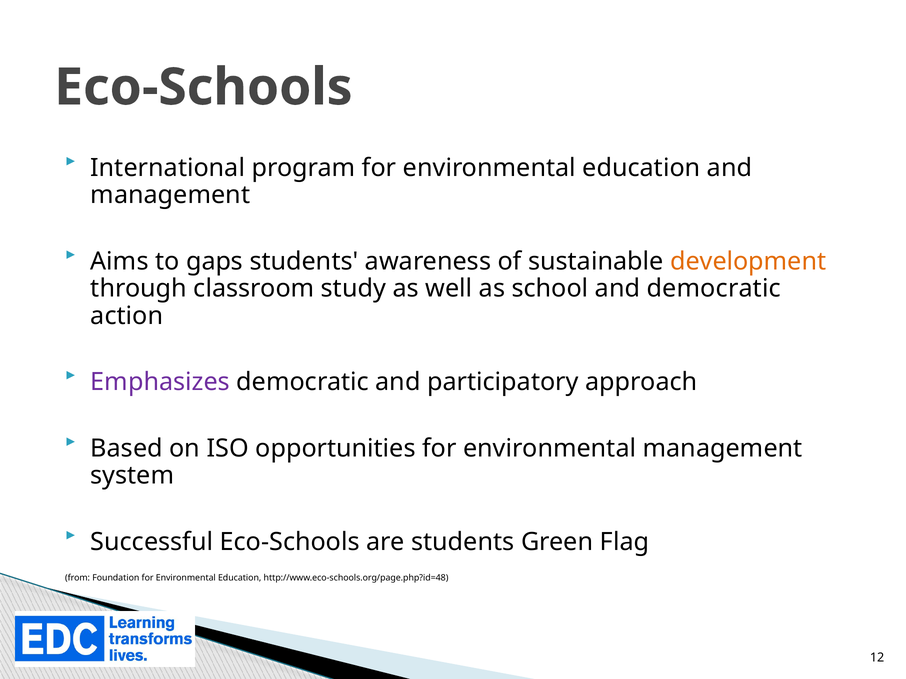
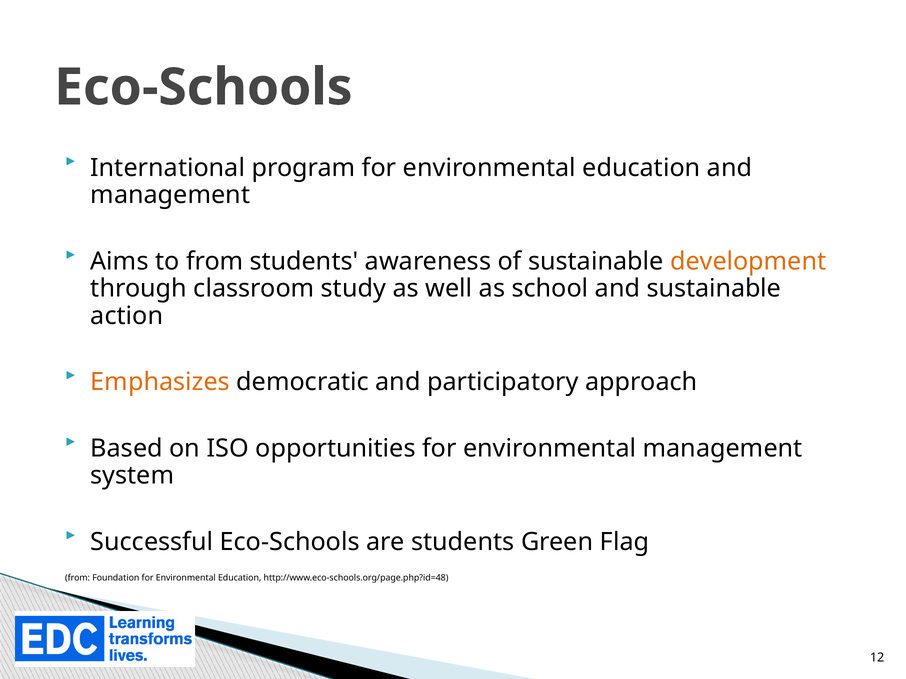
to gaps: gaps -> from (215, 262)
and democratic: democratic -> sustainable (714, 289)
Emphasizes colour: purple -> orange (160, 382)
